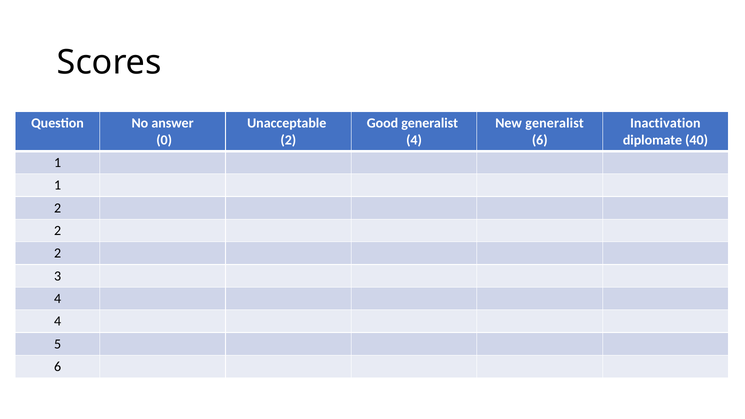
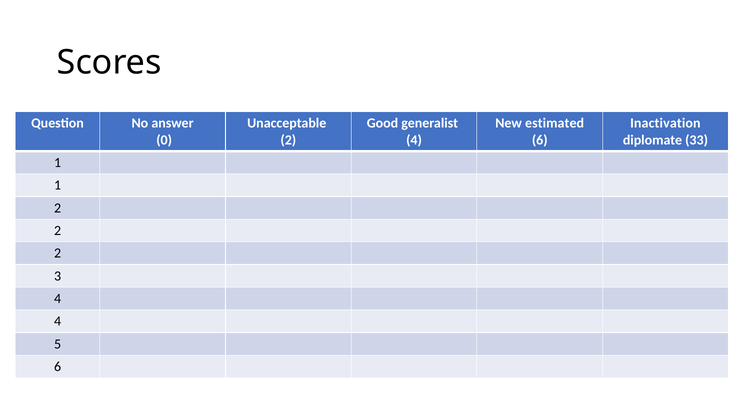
New generalist: generalist -> estimated (555, 123)
40: 40 -> 33 (697, 140)
